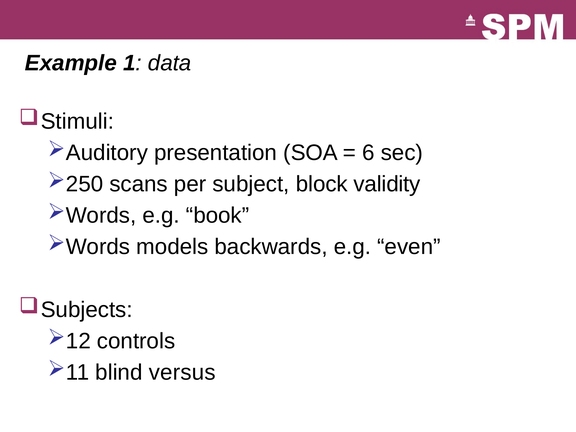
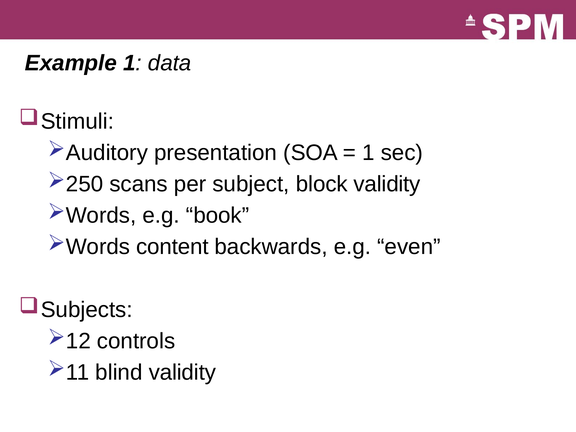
6: 6 -> 1 (368, 153)
models: models -> content (172, 247)
blind versus: versus -> validity (182, 372)
